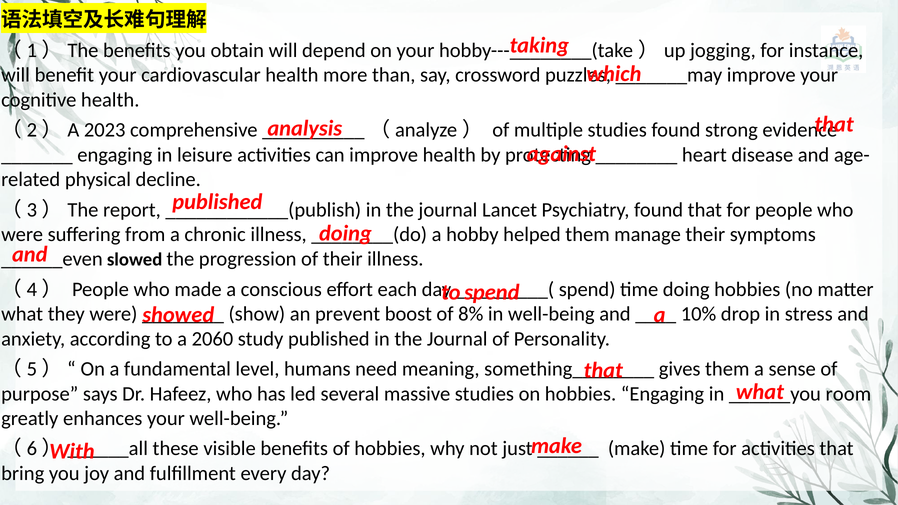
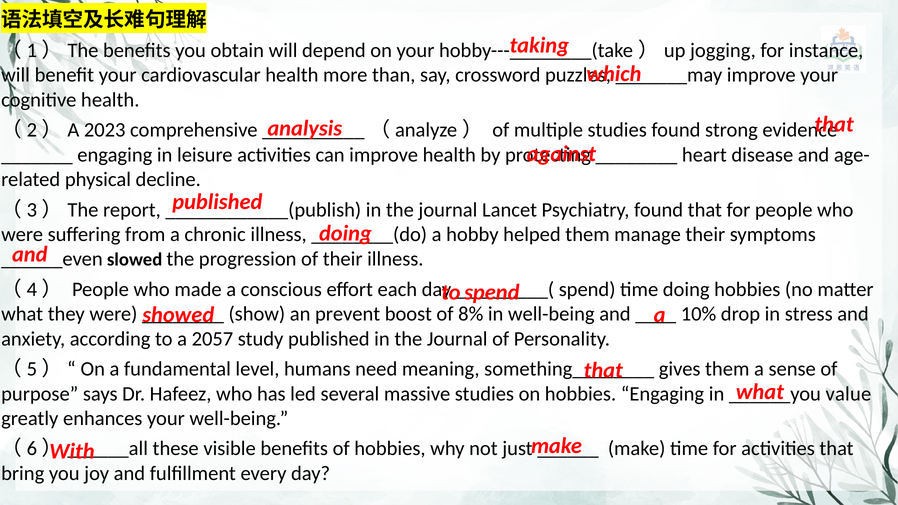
2060: 2060 -> 2057 (212, 339)
room: room -> value (848, 394)
